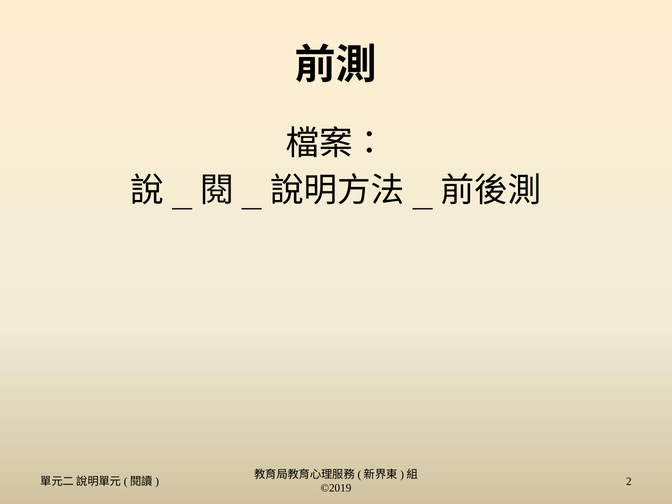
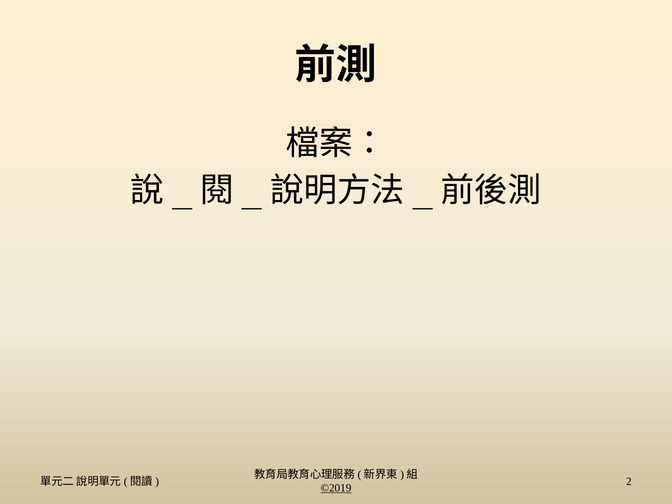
©2019 underline: none -> present (336, 488)
